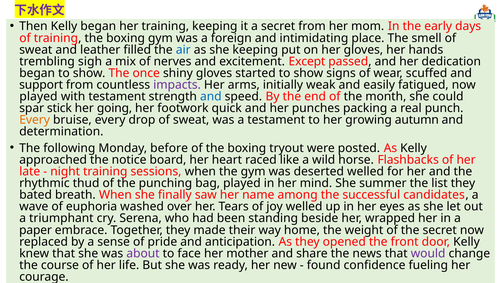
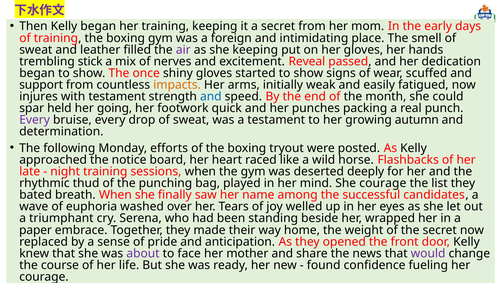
air colour: blue -> purple (183, 50)
sigh: sigh -> stick (90, 61)
Except: Except -> Reveal (307, 61)
impacts colour: purple -> orange (177, 85)
played: played -> injures (39, 96)
stick: stick -> held (59, 108)
Every colour: orange -> purple (35, 120)
before: before -> efforts (169, 148)
deserted welled: welled -> deeply (366, 171)
She summer: summer -> courage (383, 183)
